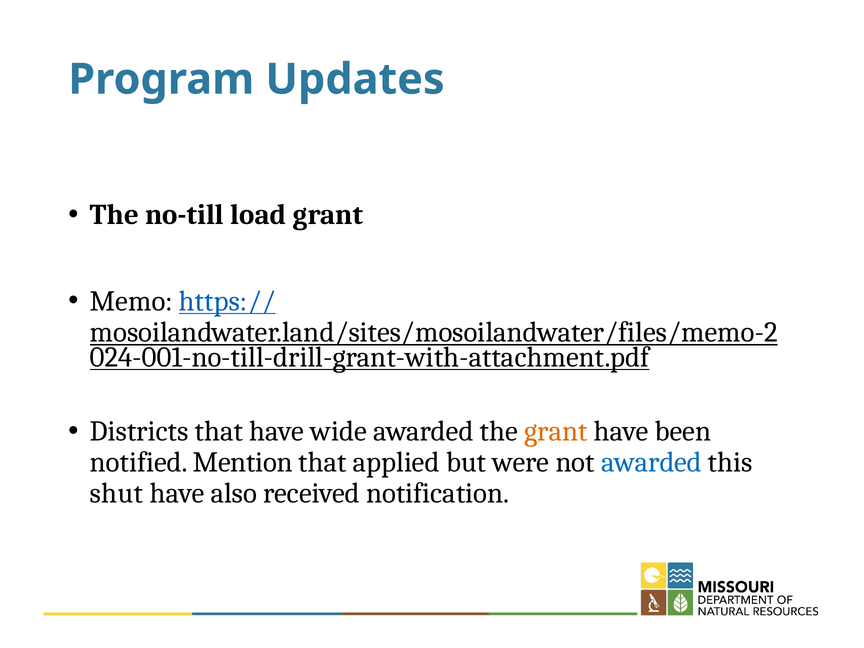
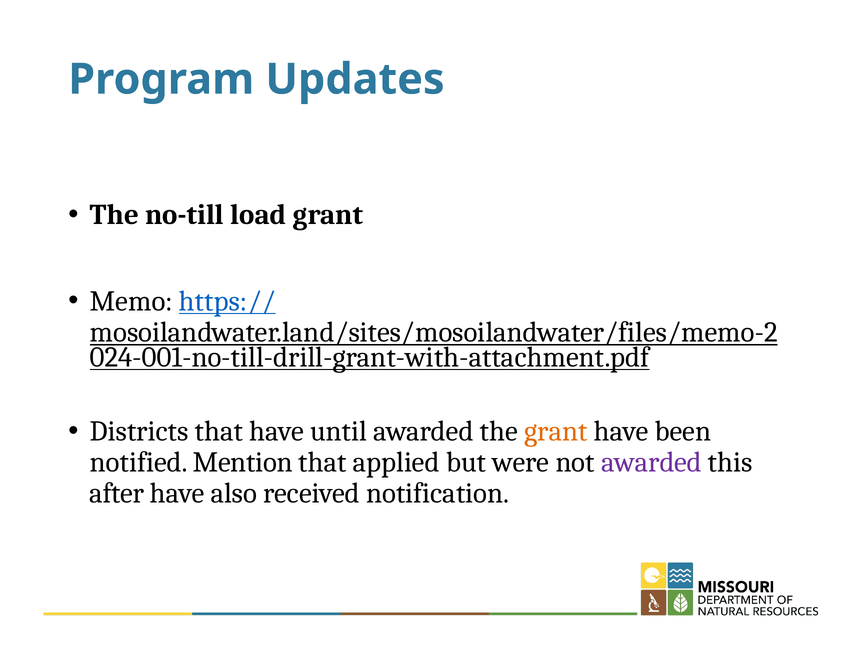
wide: wide -> until (339, 431)
awarded colour: blue -> purple (651, 462)
shut: shut -> after (117, 493)
